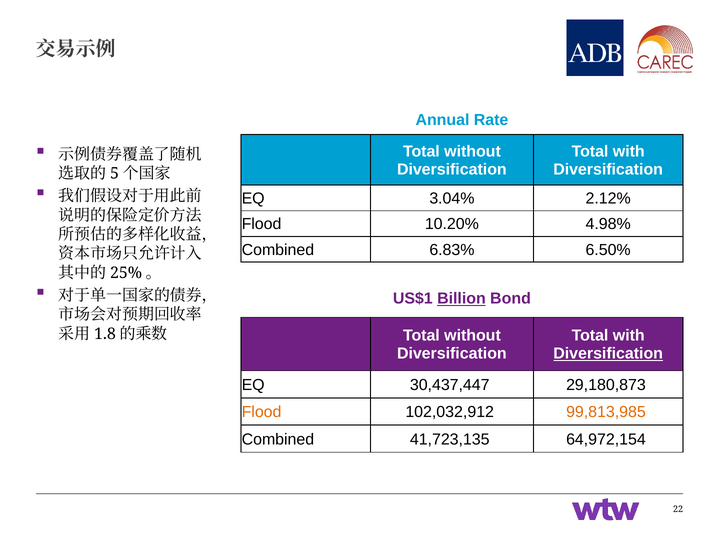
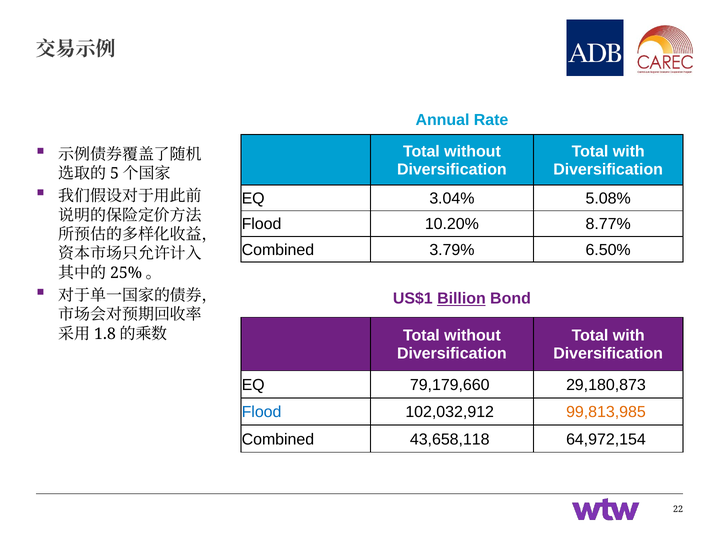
2.12%: 2.12% -> 5.08% (608, 199)
4.98%: 4.98% -> 8.77% (608, 224)
6.83%: 6.83% -> 3.79% (452, 250)
Diversification underline: present -> none (608, 354)
30,437,447: 30,437,447 -> 79,179,660 (450, 385)
Flood colour: orange -> blue (262, 412)
41,723,135: 41,723,135 -> 43,658,118 (450, 439)
